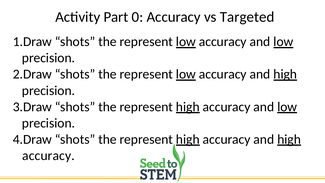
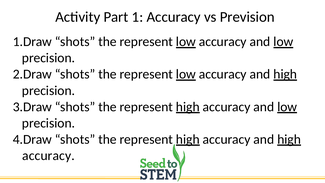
0: 0 -> 1 (137, 17)
Targeted: Targeted -> Prevision (247, 17)
